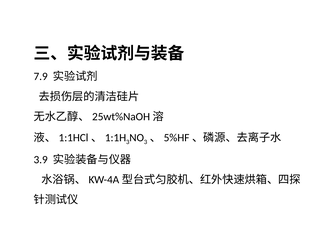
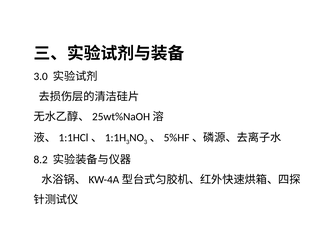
7.9: 7.9 -> 3.0 (41, 77)
3.9: 3.9 -> 8.2 (41, 160)
